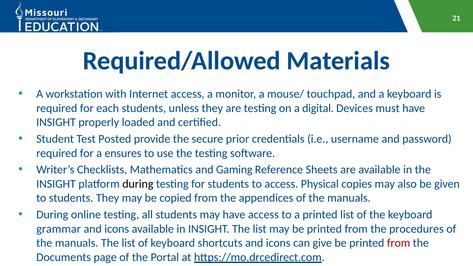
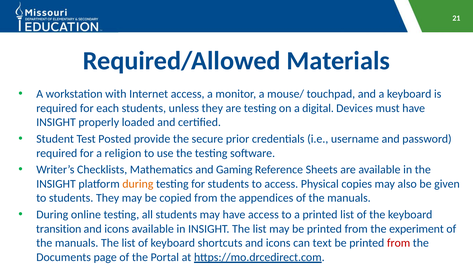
ensures: ensures -> religion (123, 153)
during colour: black -> orange (138, 184)
grammar: grammar -> transition (59, 229)
procedures: procedures -> experiment (416, 229)
give: give -> text (322, 243)
